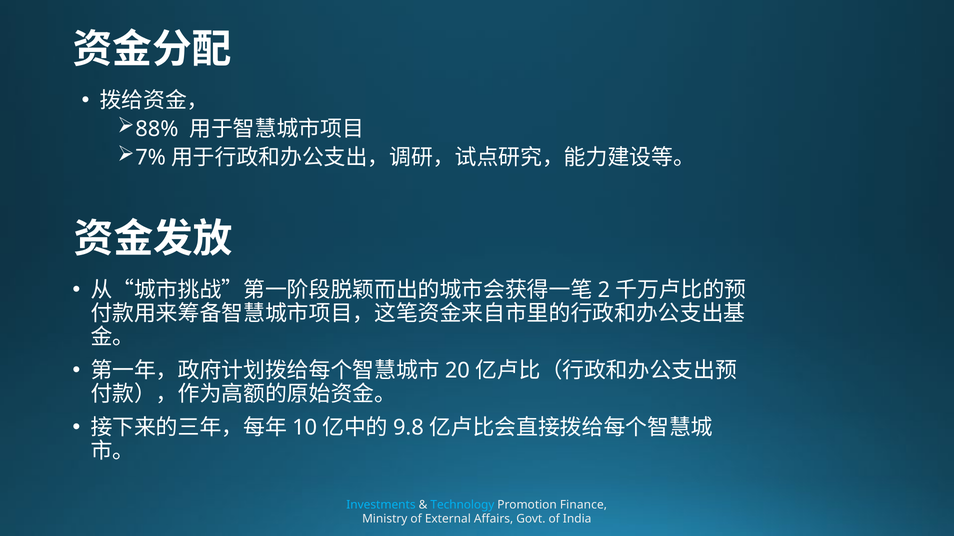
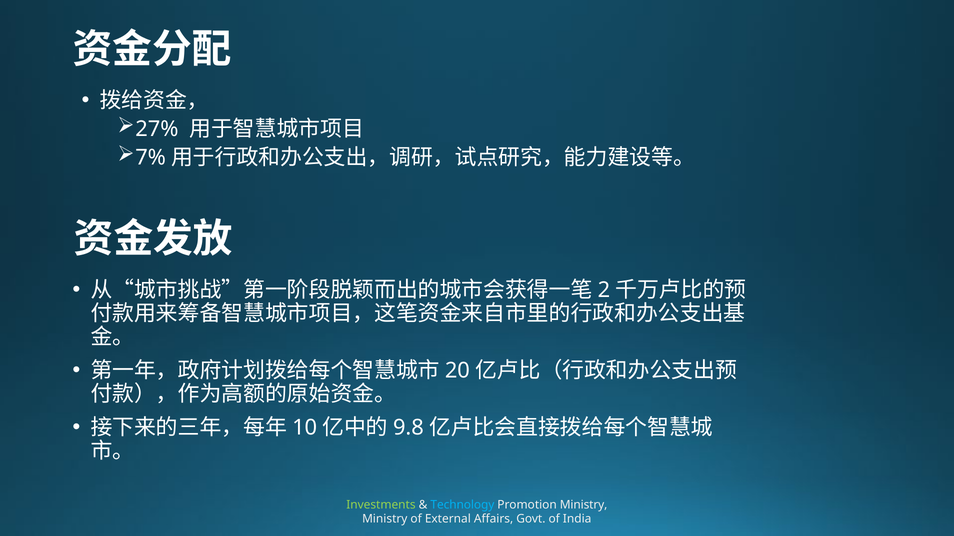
88%: 88% -> 27% (157, 129)
Investments colour: light blue -> light green (381, 505)
Promotion Finance: Finance -> Ministry (584, 505)
